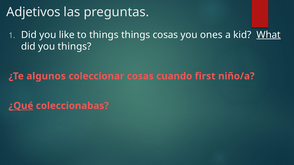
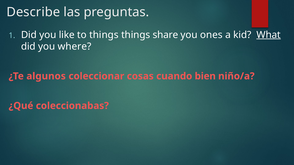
Adjetivos: Adjetivos -> Describe (33, 12)
things cosas: cosas -> share (165, 35)
you things: things -> where (75, 47)
first: first -> bien (205, 76)
¿Qué underline: present -> none (21, 106)
